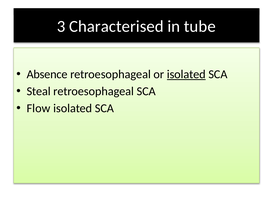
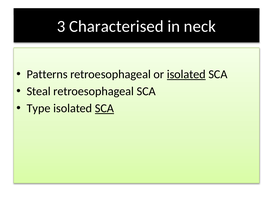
tube: tube -> neck (200, 26)
Absence: Absence -> Patterns (47, 74)
Flow: Flow -> Type (39, 108)
SCA underline: none -> present (104, 108)
